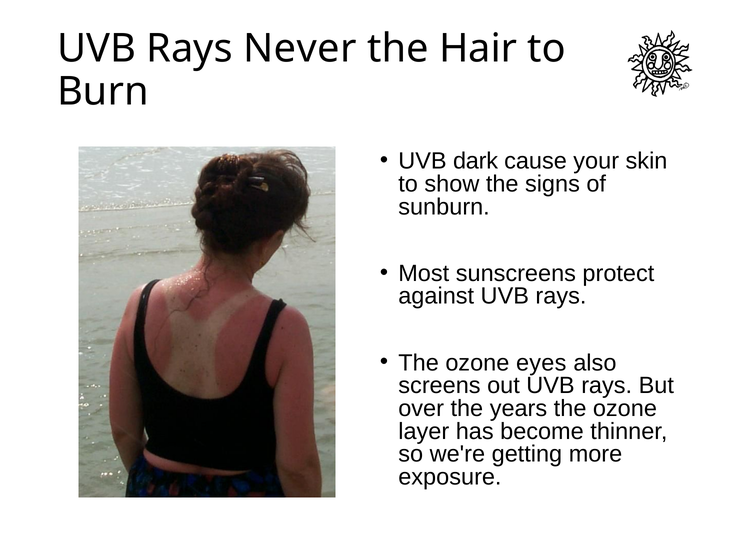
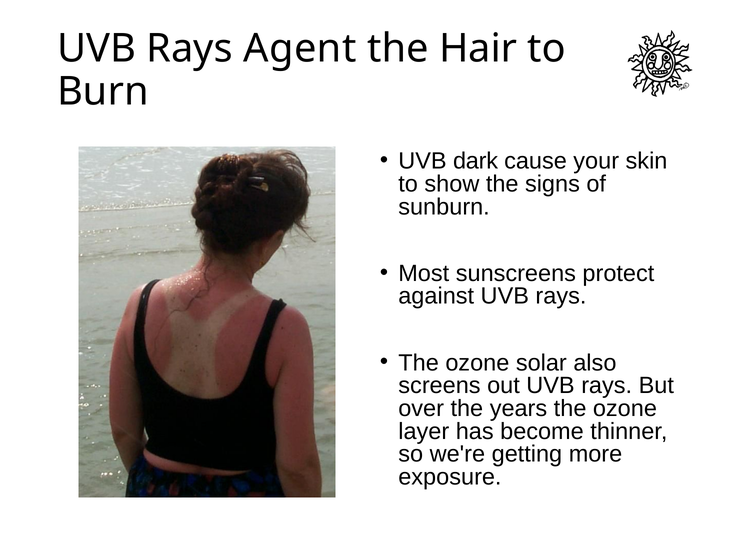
Never: Never -> Agent (300, 49)
eyes: eyes -> solar (541, 363)
